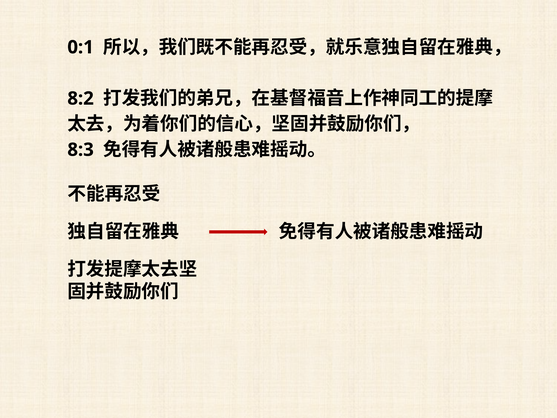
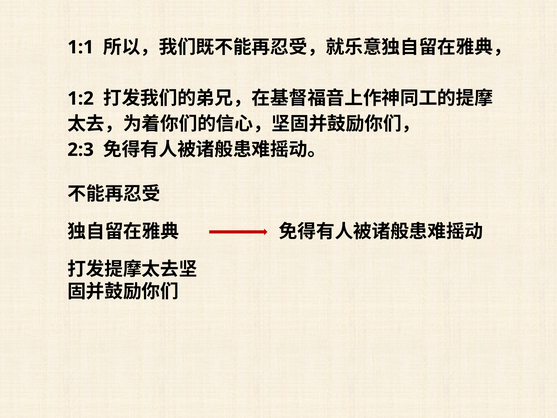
0:1: 0:1 -> 1:1 (81, 47)
8:2: 8:2 -> 1:2 (81, 98)
8:3: 8:3 -> 2:3 (81, 150)
